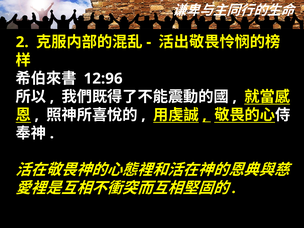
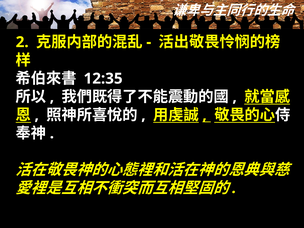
12:96: 12:96 -> 12:35 (103, 79)
